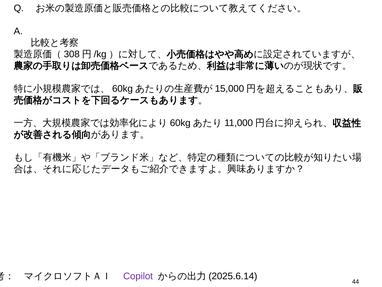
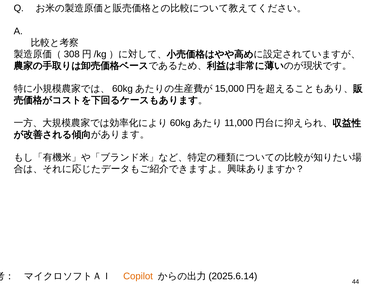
Copilot colour: purple -> orange (138, 276)
